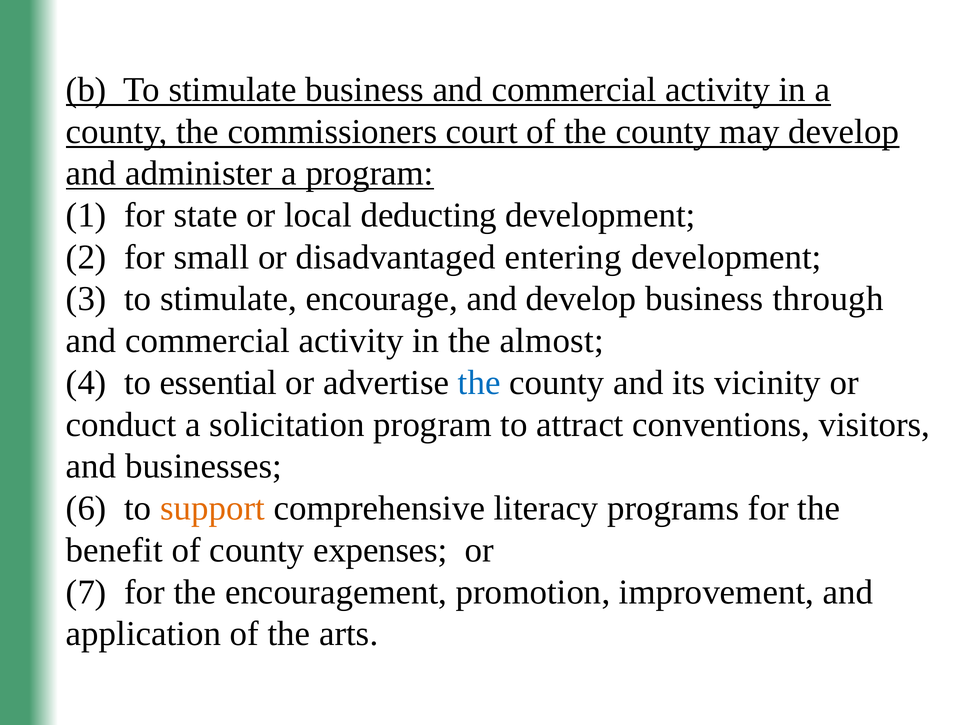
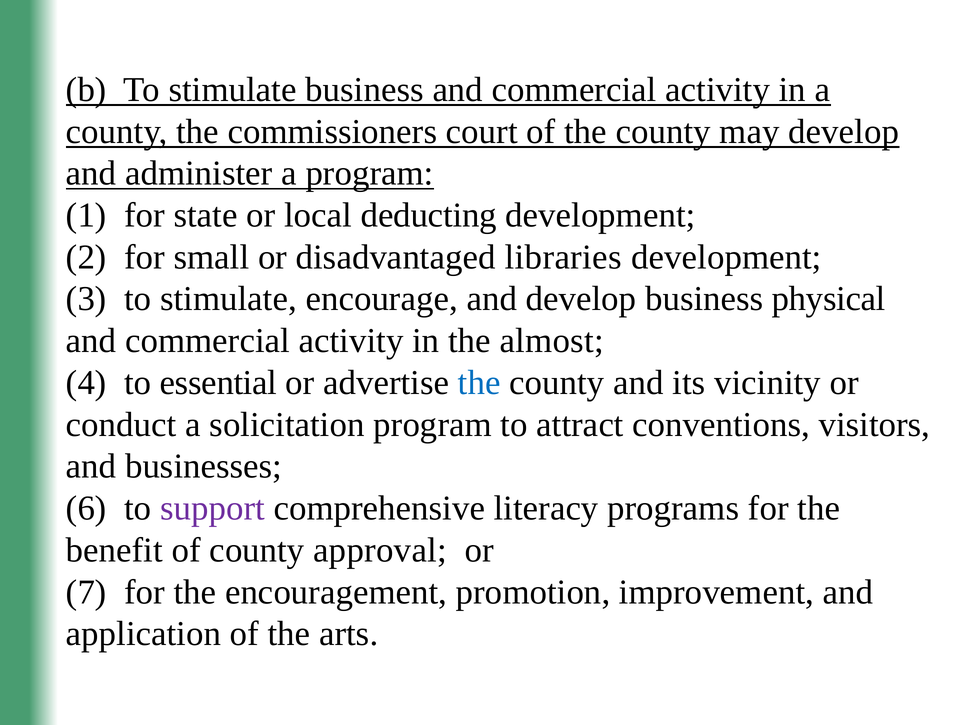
entering: entering -> libraries (563, 257)
through: through -> physical (829, 299)
support colour: orange -> purple (212, 508)
expenses: expenses -> approval (380, 550)
